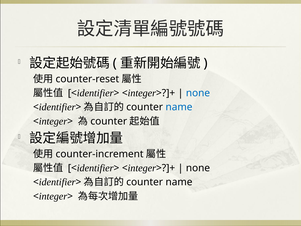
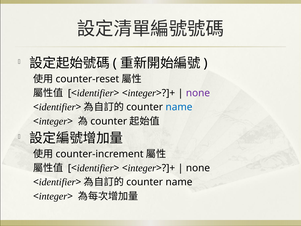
none colour: blue -> purple (198, 93)
